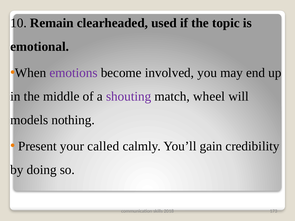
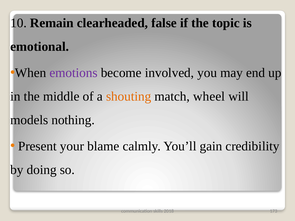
used: used -> false (164, 23)
shouting colour: purple -> orange (129, 96)
called: called -> blame (103, 146)
